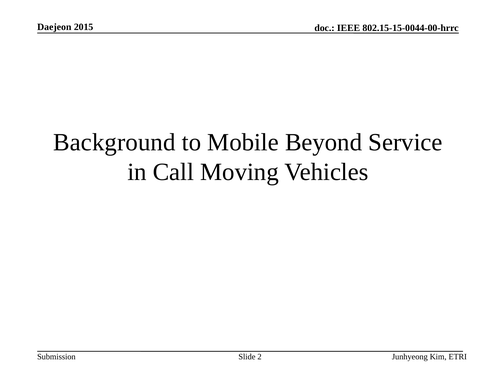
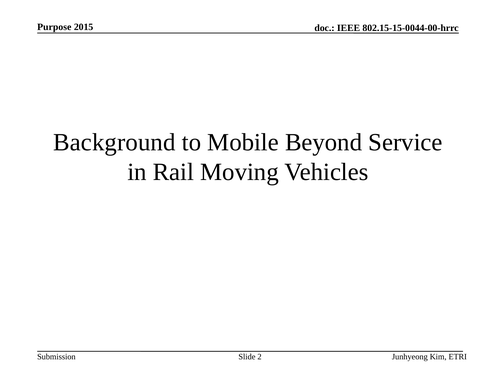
Daejeon: Daejeon -> Purpose (54, 27)
Call: Call -> Rail (173, 172)
